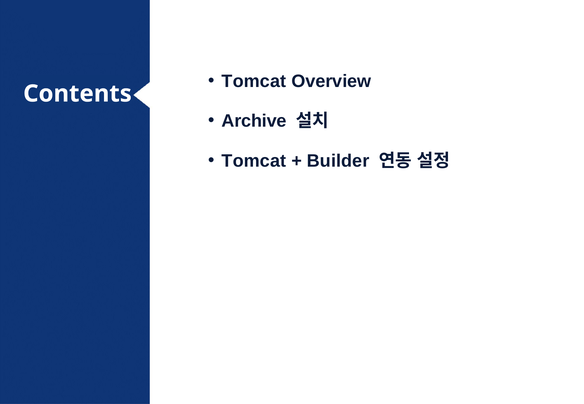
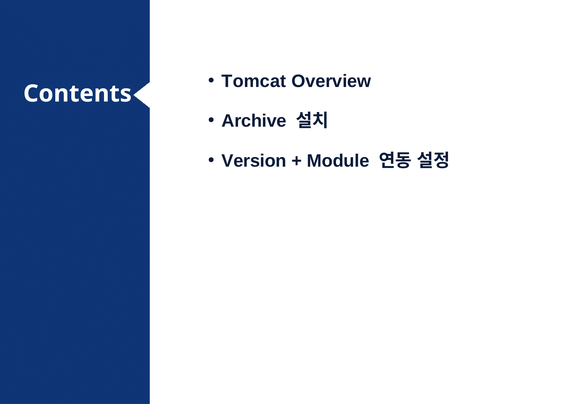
Tomcat: Tomcat -> Version (254, 161)
Builder: Builder -> Module (338, 161)
